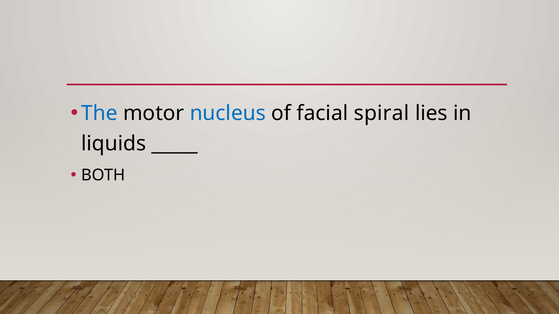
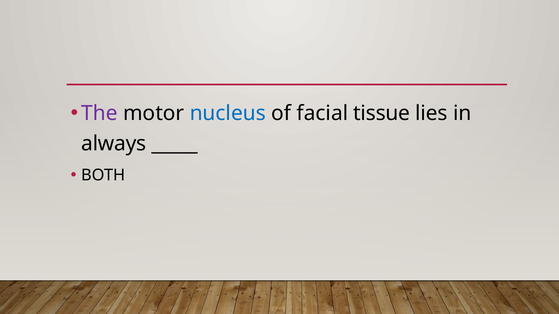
The colour: blue -> purple (99, 114)
spiral: spiral -> tissue (382, 114)
liquids: liquids -> always (114, 144)
